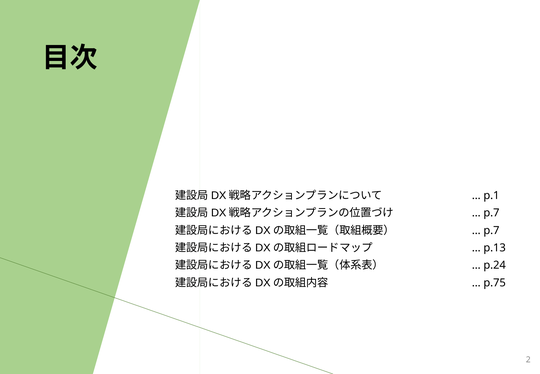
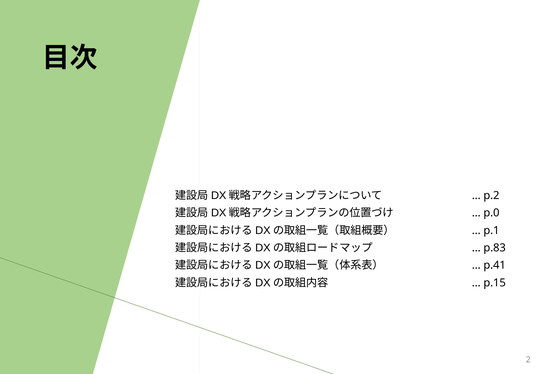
p.1: p.1 -> p.2 (491, 195)
p.7: p.7 -> p.0 (491, 213)
p.7: p.7 -> p.1 (491, 230)
p.13: p.13 -> p.83 (495, 248)
p.24: p.24 -> p.41 (495, 265)
p.75: p.75 -> p.15 (495, 283)
